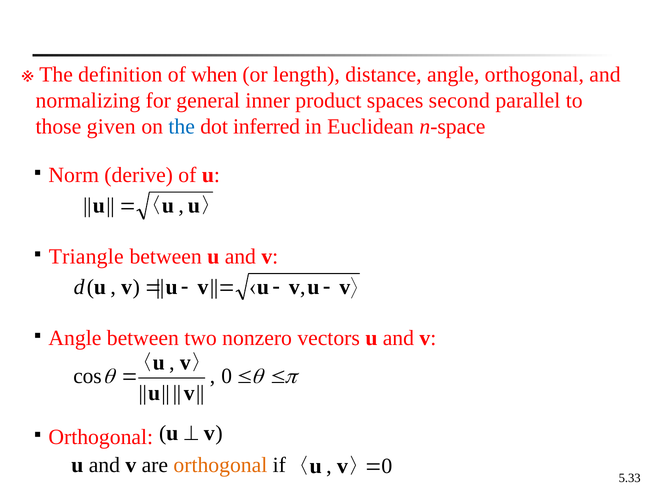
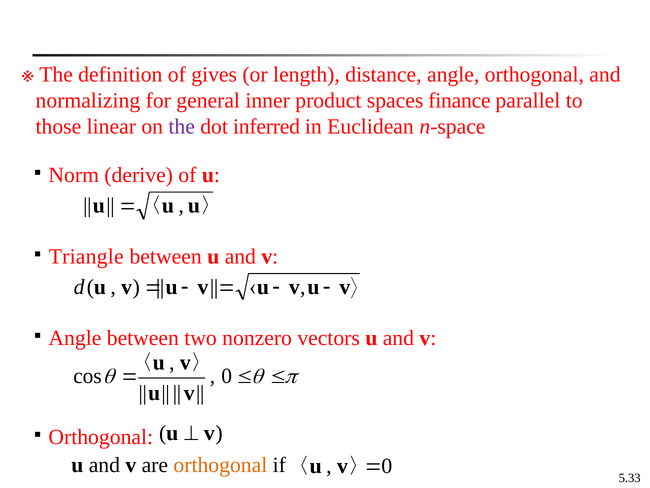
when: when -> gives (214, 75)
second: second -> finance (460, 101)
given: given -> linear (111, 127)
the colour: blue -> purple (182, 127)
